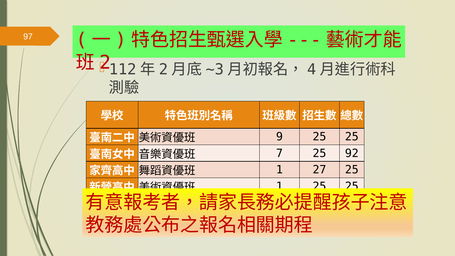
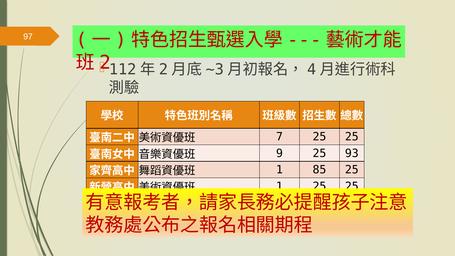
9: 9 -> 7 (279, 137)
7: 7 -> 9 (279, 153)
92: 92 -> 93 (352, 153)
27: 27 -> 85 (320, 170)
